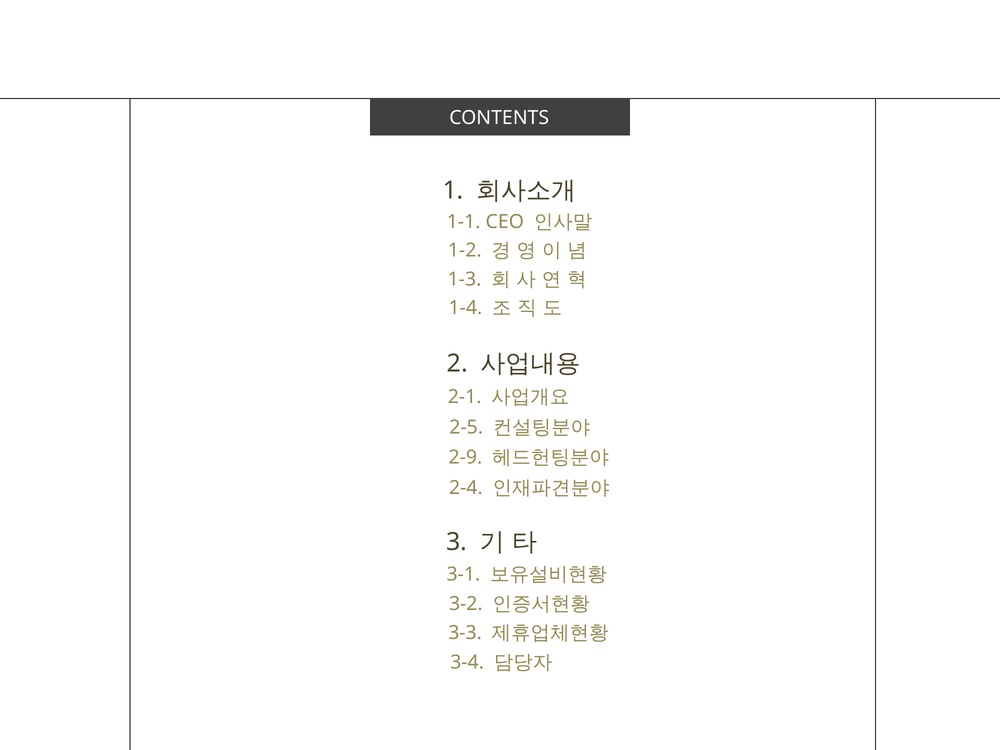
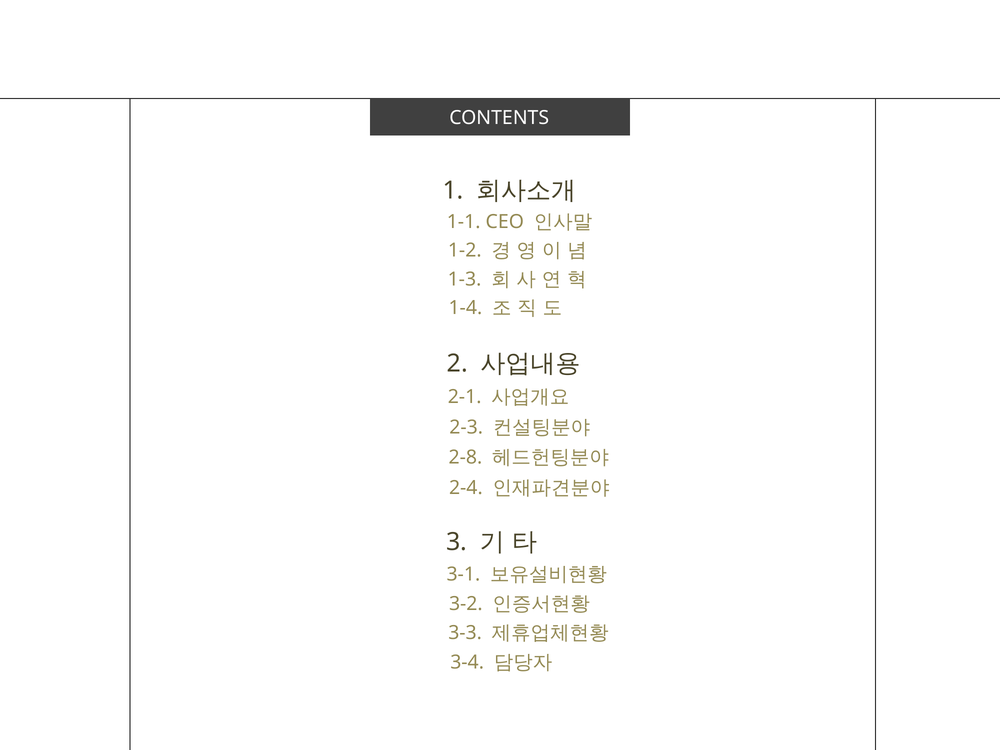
2-5: 2-5 -> 2-3 (466, 427)
2-9: 2-9 -> 2-8 (465, 457)
